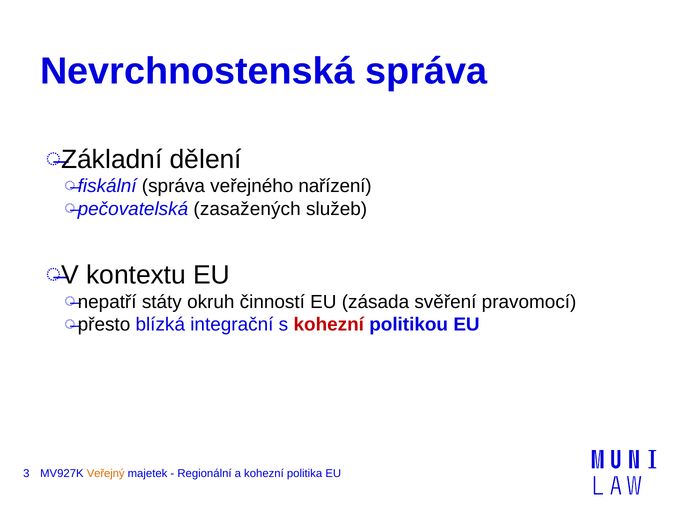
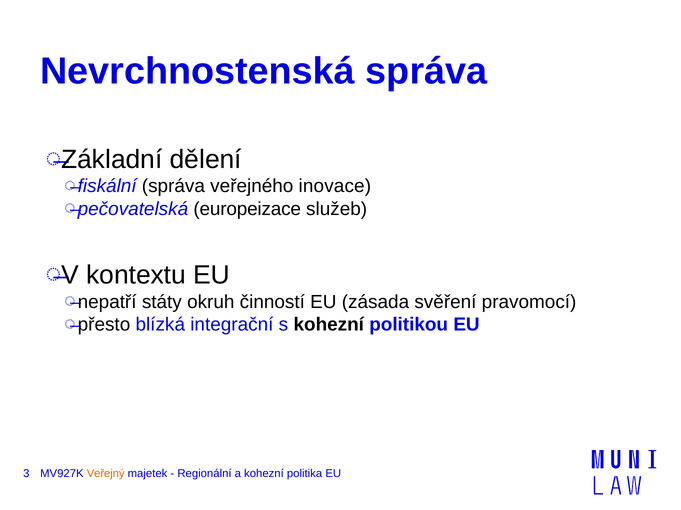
nařízení: nařízení -> inovace (335, 186)
zasažených: zasažených -> europeizace (247, 209)
kohezní colour: red -> black (329, 325)
